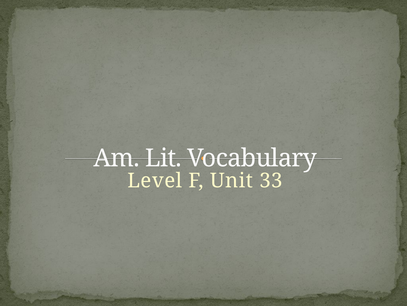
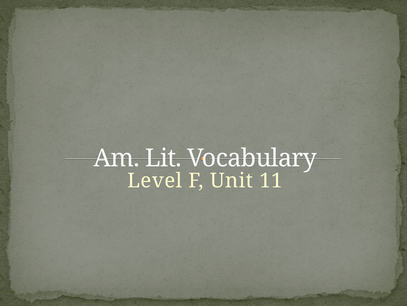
33: 33 -> 11 (271, 180)
